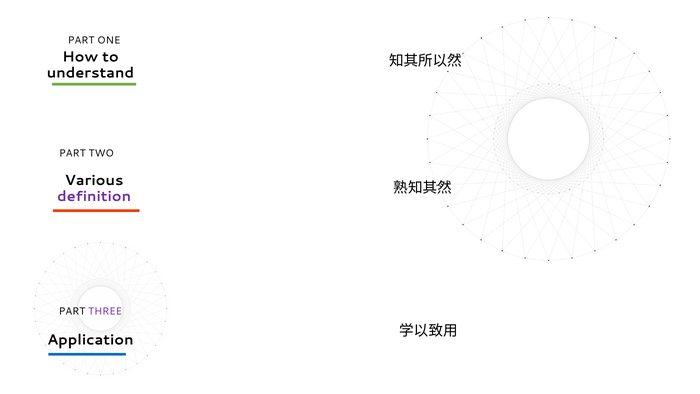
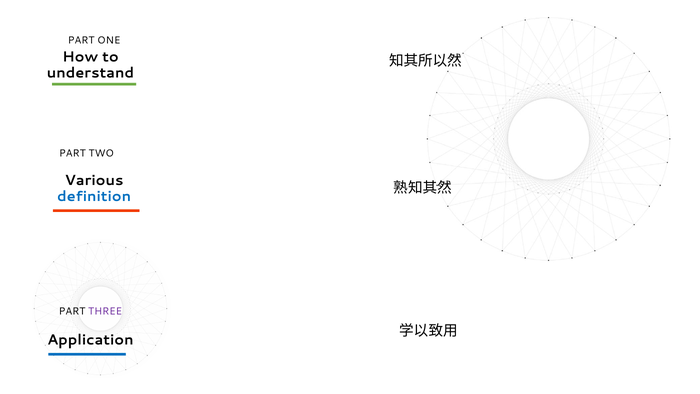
definition colour: purple -> blue (94, 196)
